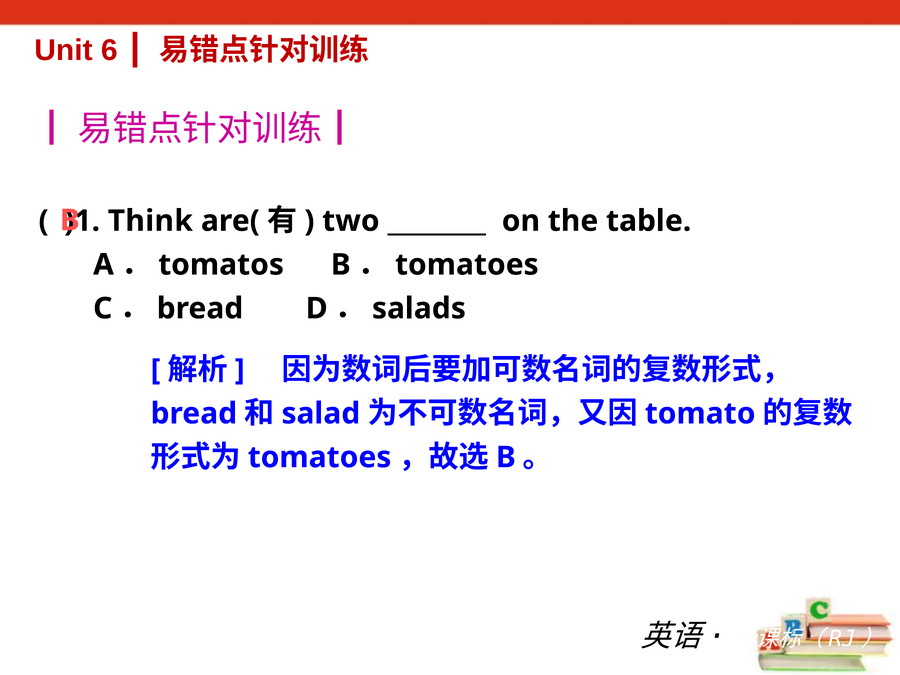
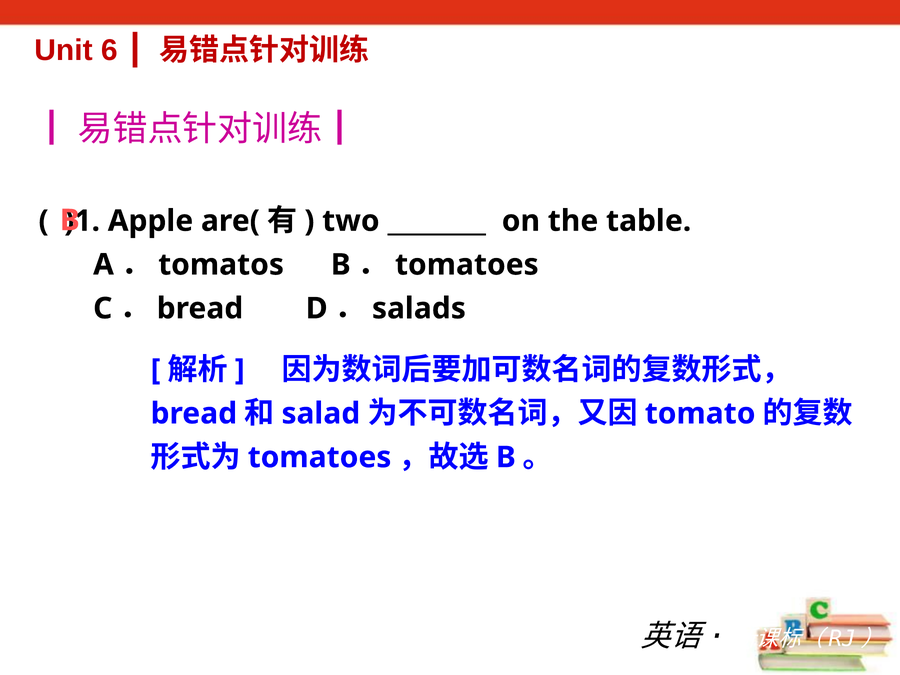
Think: Think -> Apple (151, 221)
